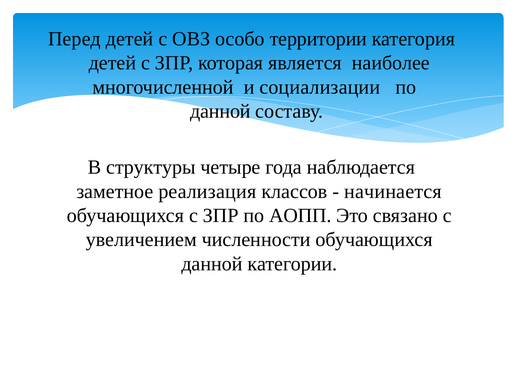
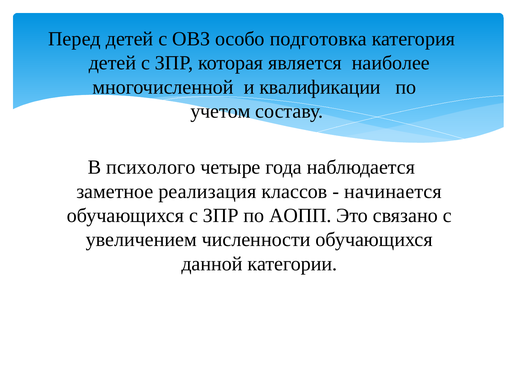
территории: территории -> подготовка (318, 39)
социализации: социализации -> квалификации (320, 87)
данной: данной -> учетом (220, 111)
структуры: структуры -> психолого (151, 167)
